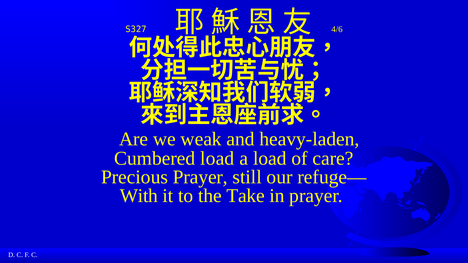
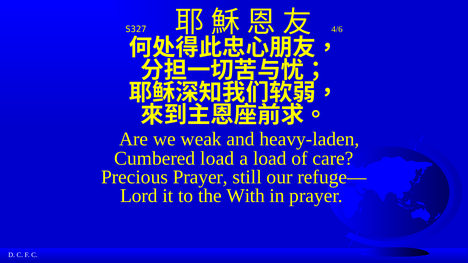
With: With -> Lord (139, 196)
Take: Take -> With (246, 196)
